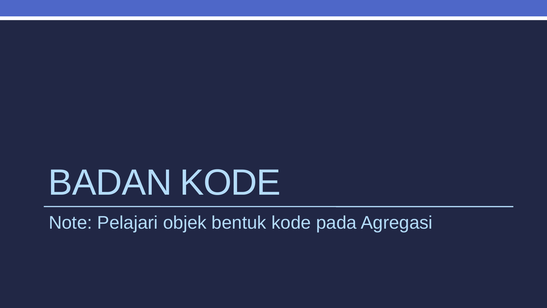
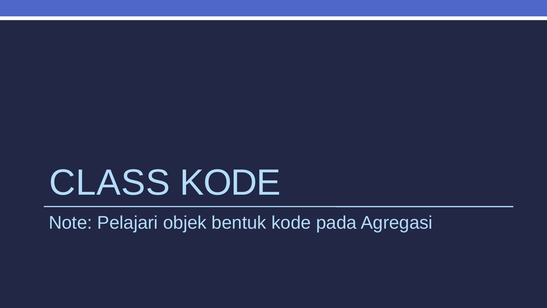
BADAN: BADAN -> CLASS (110, 183)
